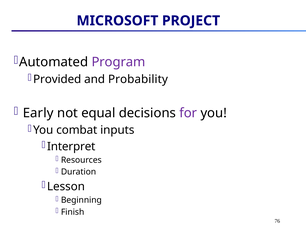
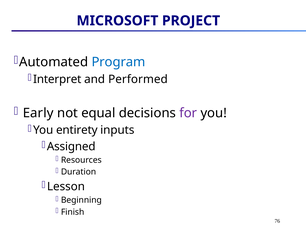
Program colour: purple -> blue (119, 62)
Provided: Provided -> Interpret (57, 79)
Probability: Probability -> Performed (138, 79)
combat: combat -> entirety (77, 130)
Interpret: Interpret -> Assigned (71, 146)
